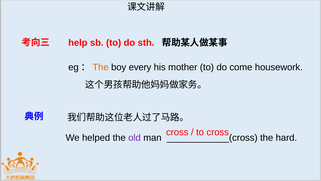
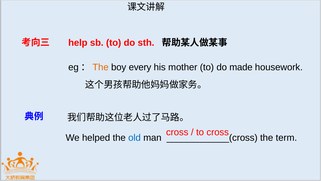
come: come -> made (241, 67)
old colour: purple -> blue (135, 138)
hard: hard -> term (286, 138)
